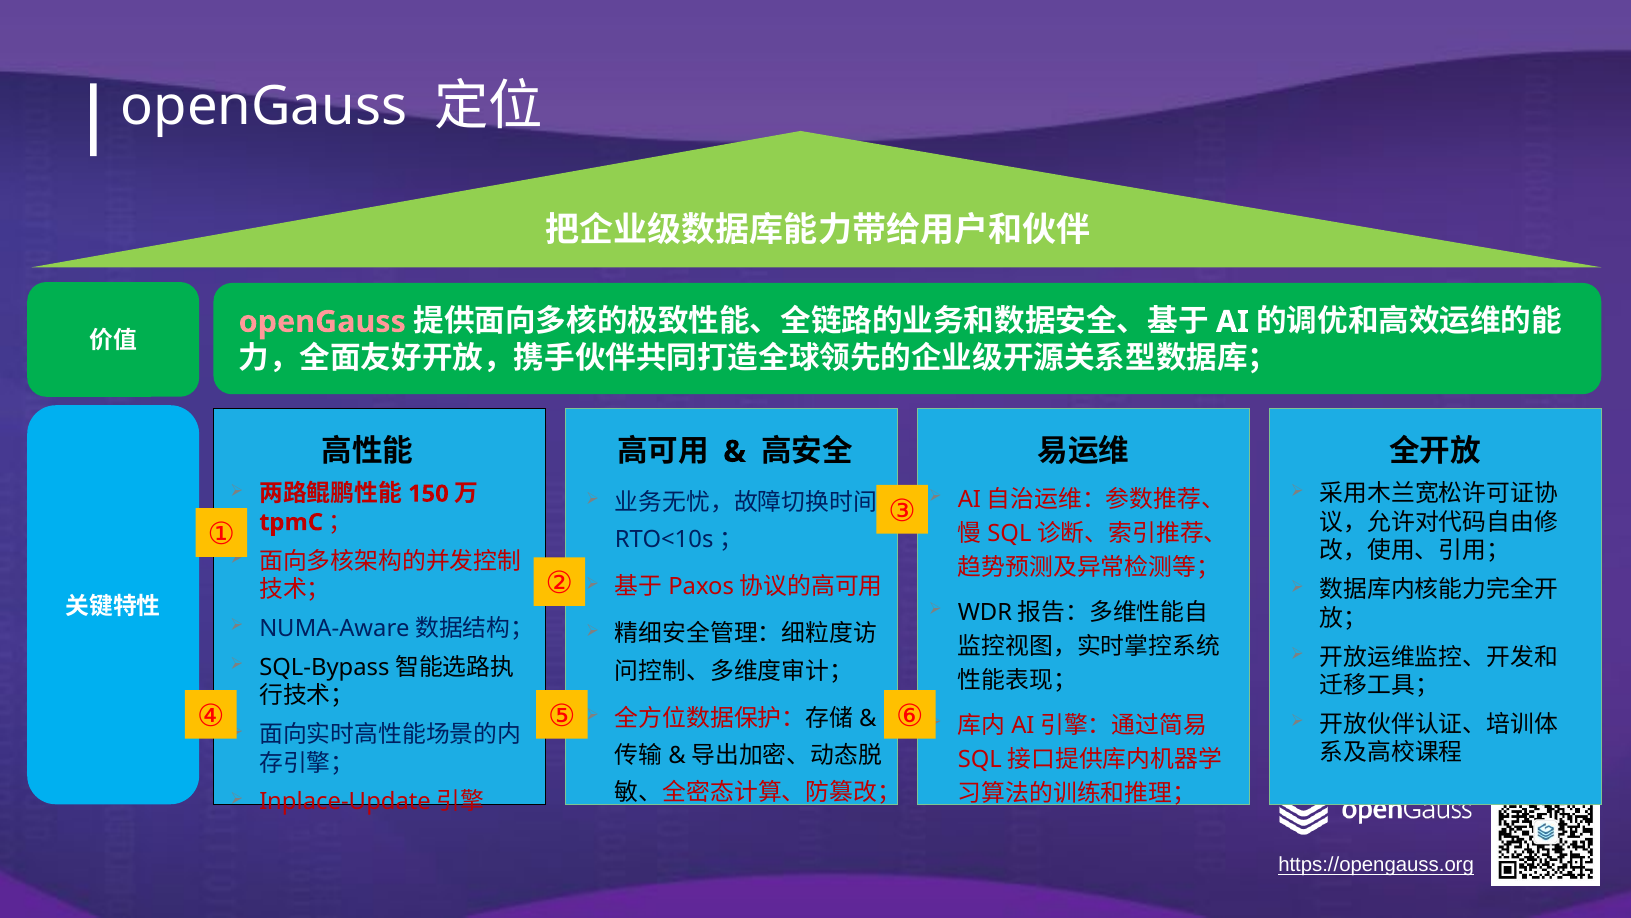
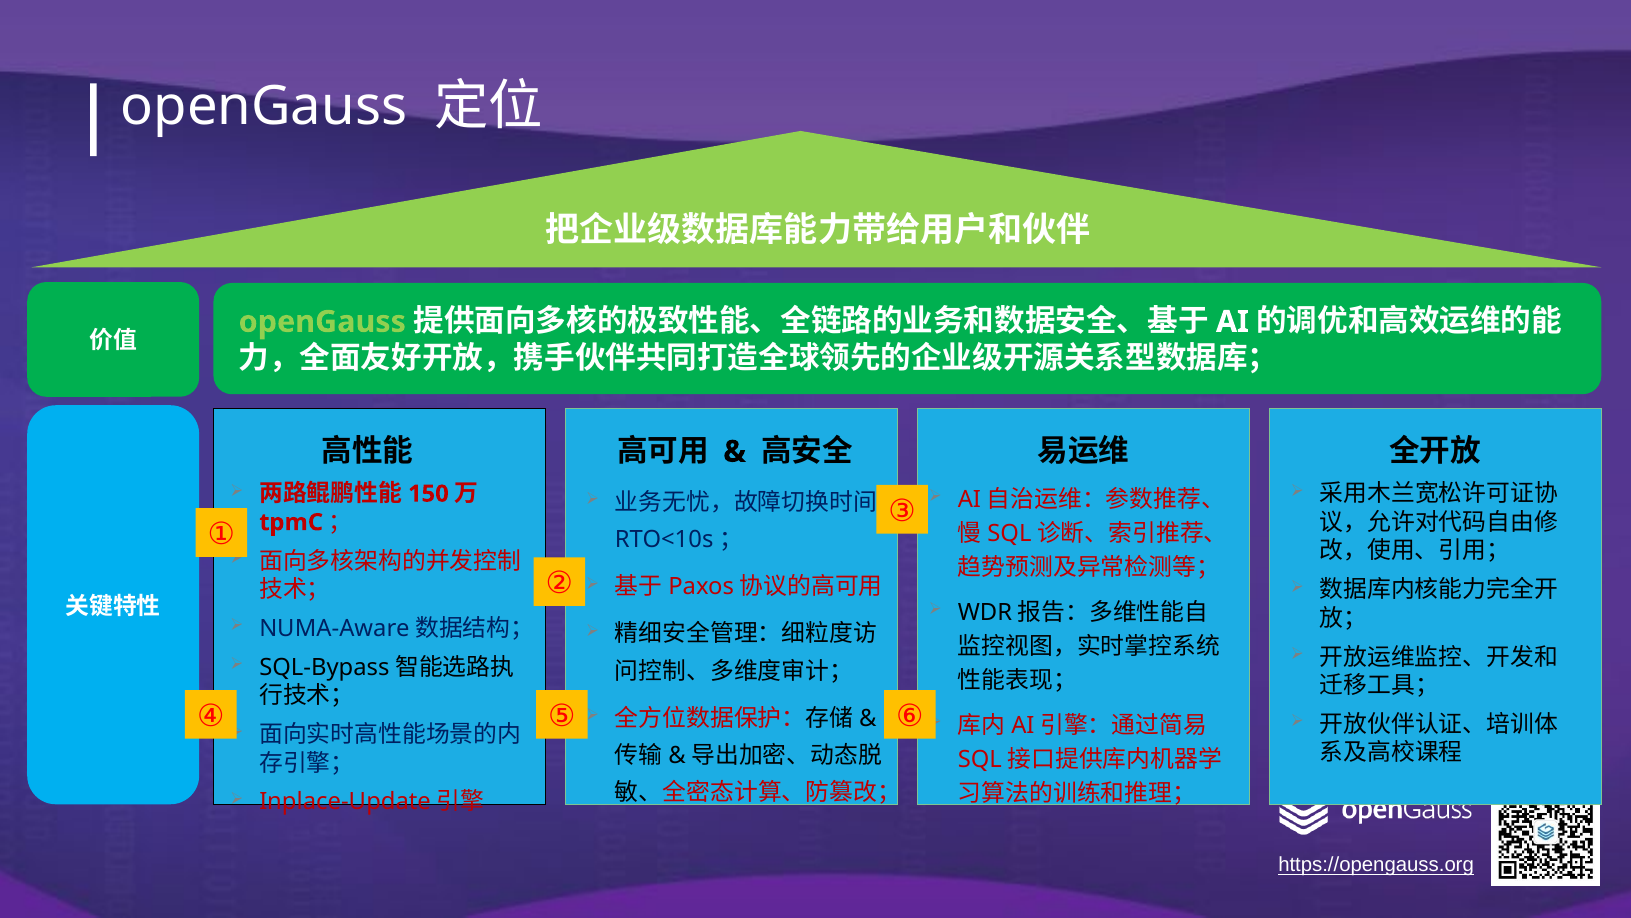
openGauss colour: pink -> light green (322, 322)
